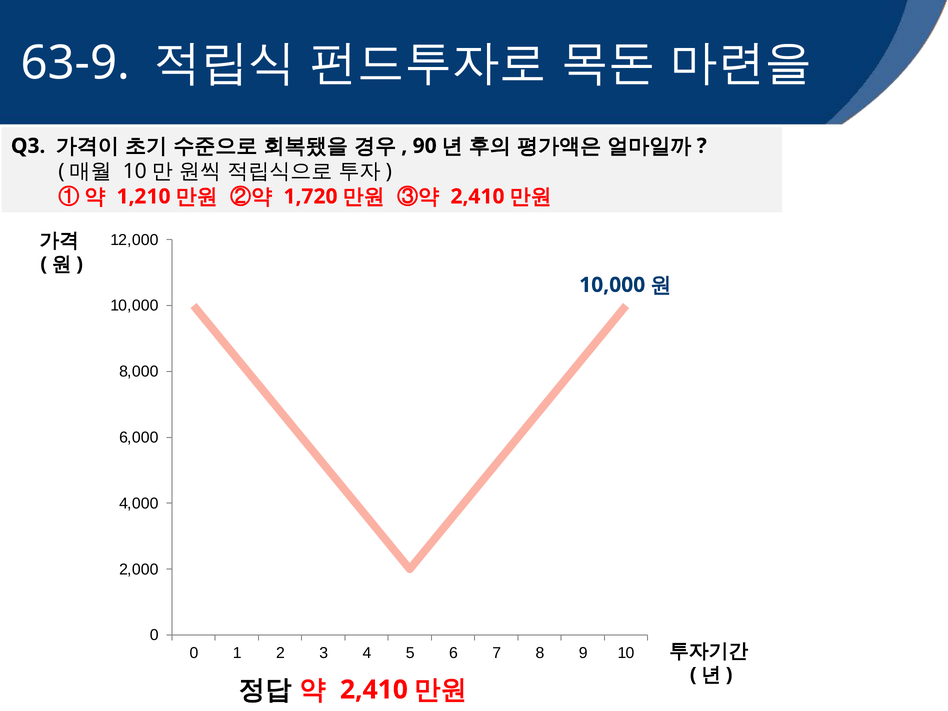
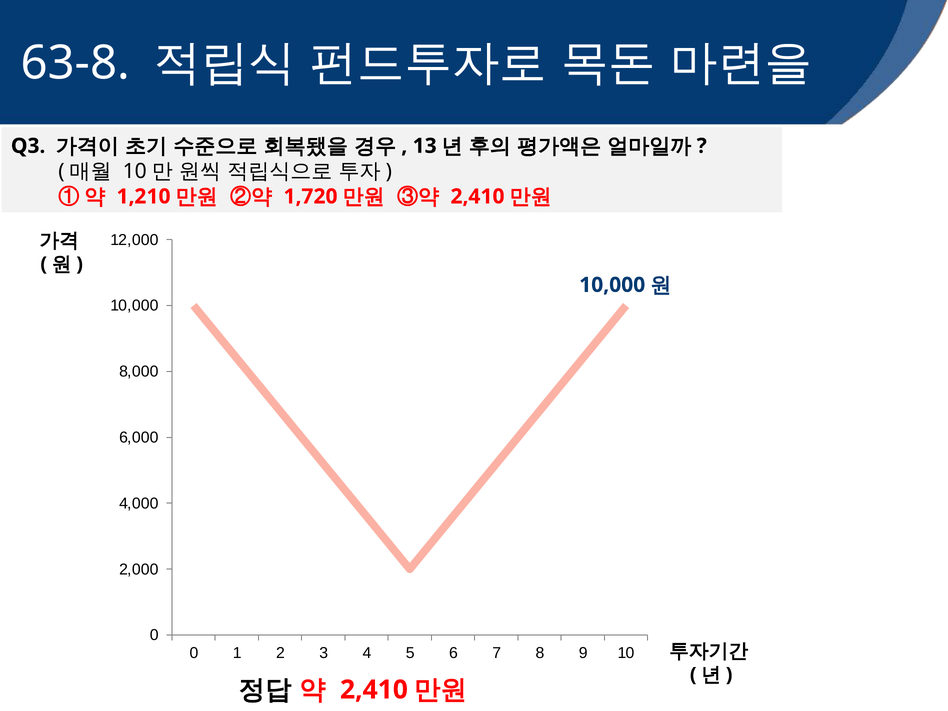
63-9: 63-9 -> 63-8 (75, 63)
90: 90 -> 13 (425, 146)
